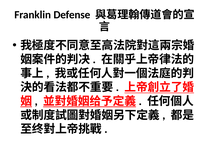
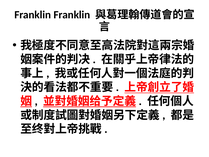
Franklin Defense: Defense -> Franklin (72, 15)
